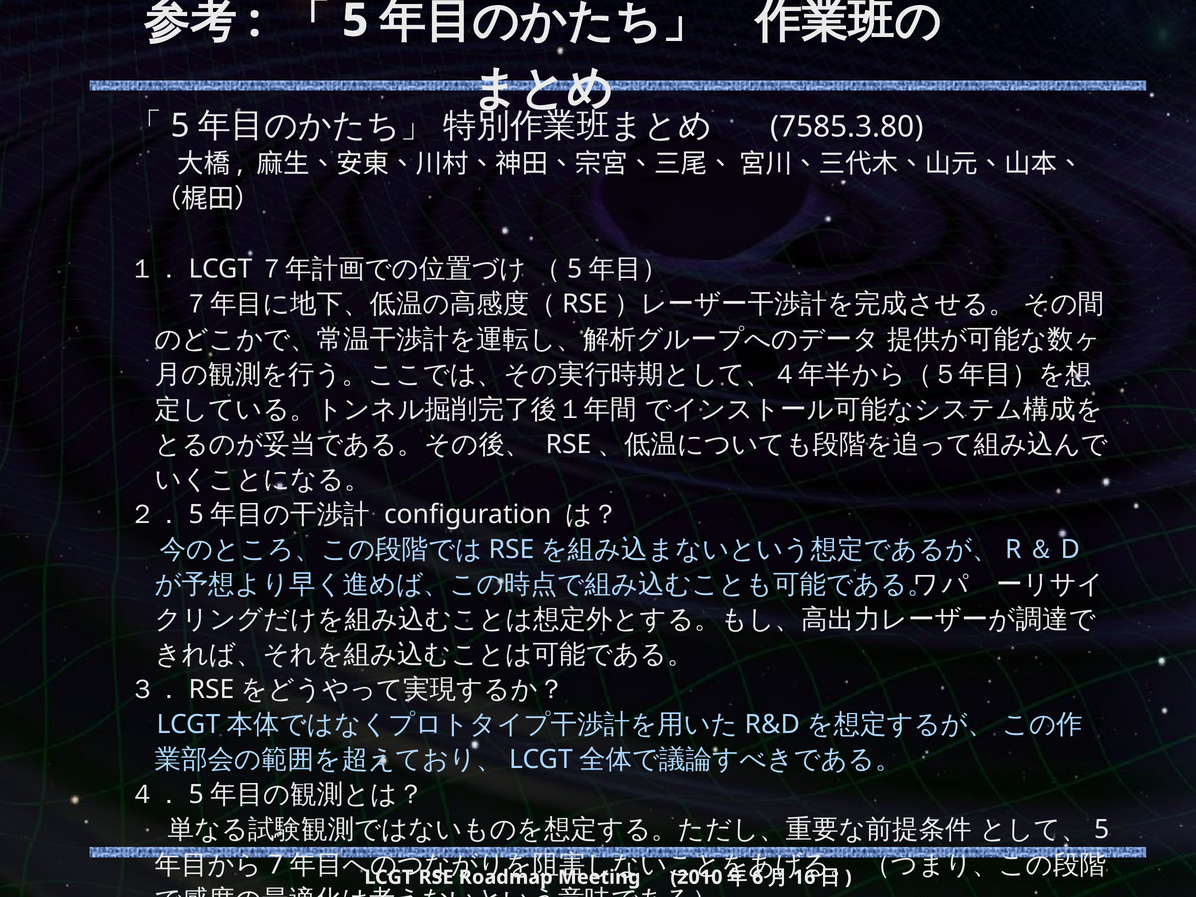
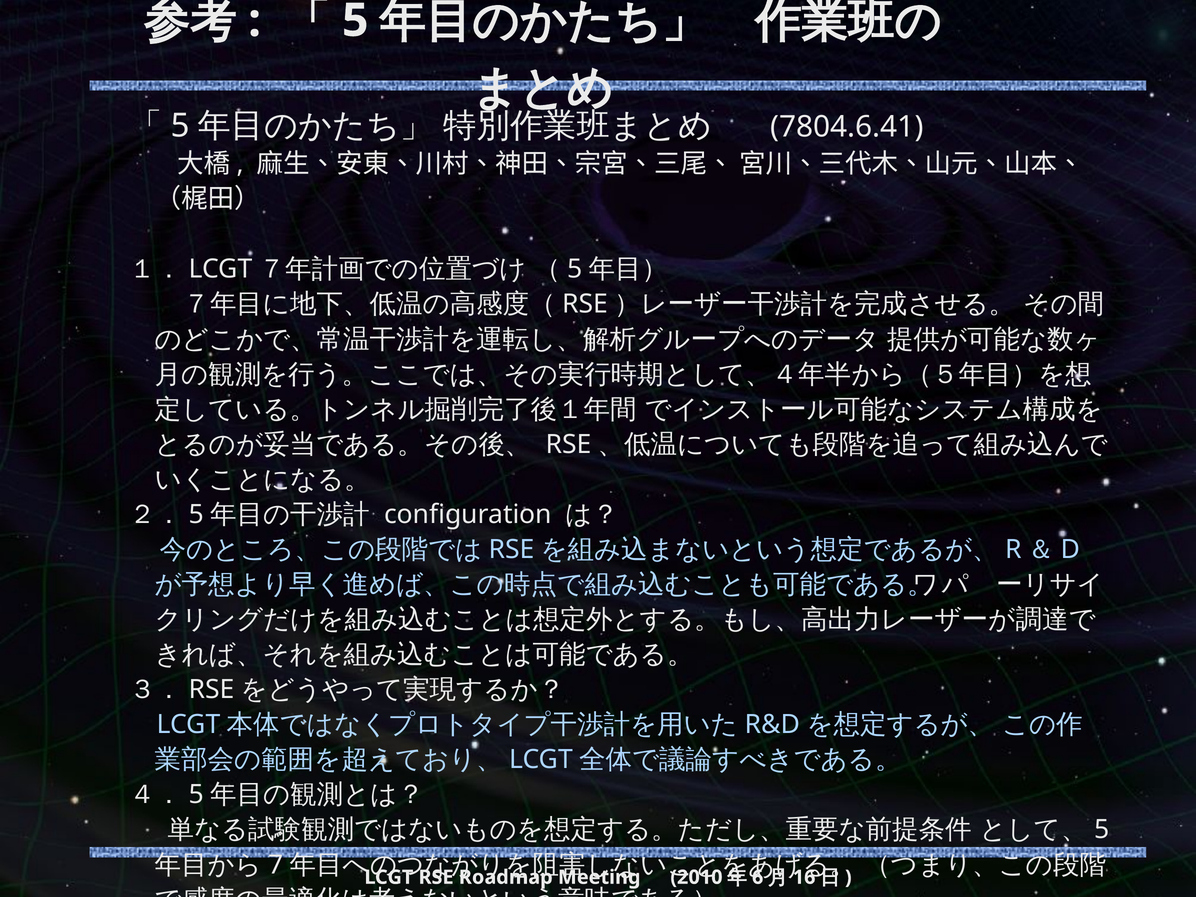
7585.3.80: 7585.3.80 -> 7804.6.41 (847, 127)
